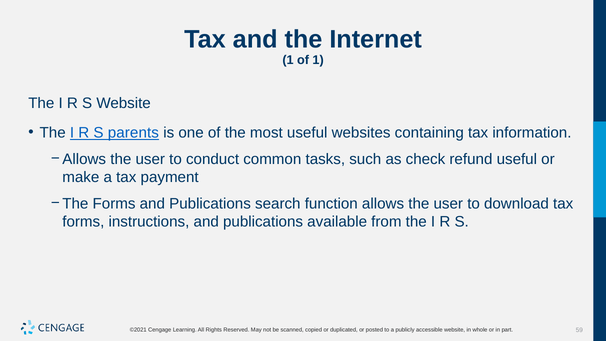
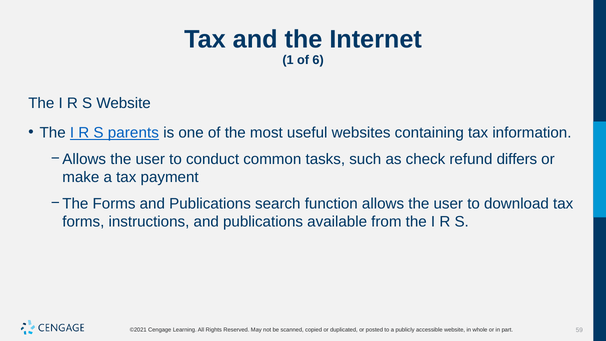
of 1: 1 -> 6 (318, 60)
refund useful: useful -> differs (517, 159)
